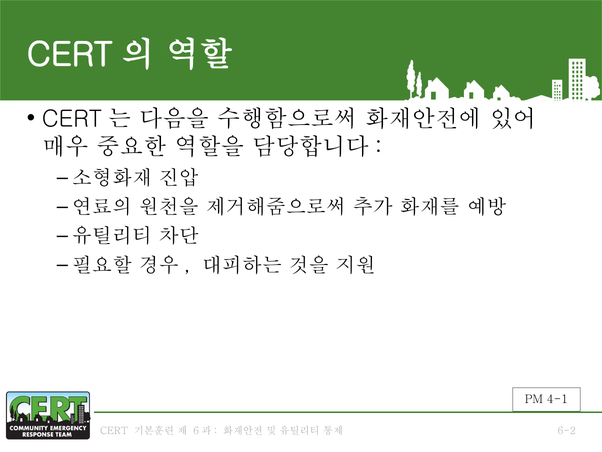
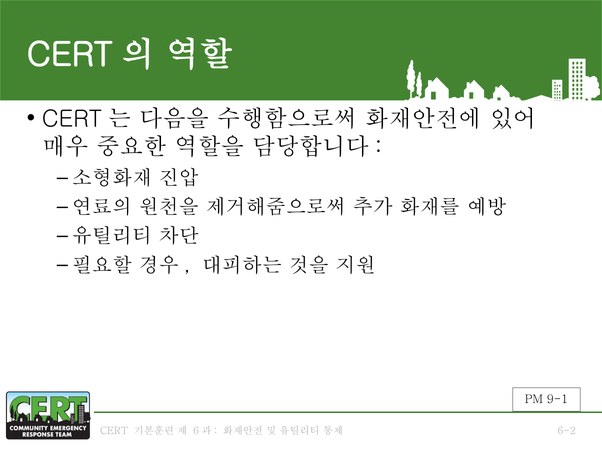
4-1: 4-1 -> 9-1 (557, 399)
